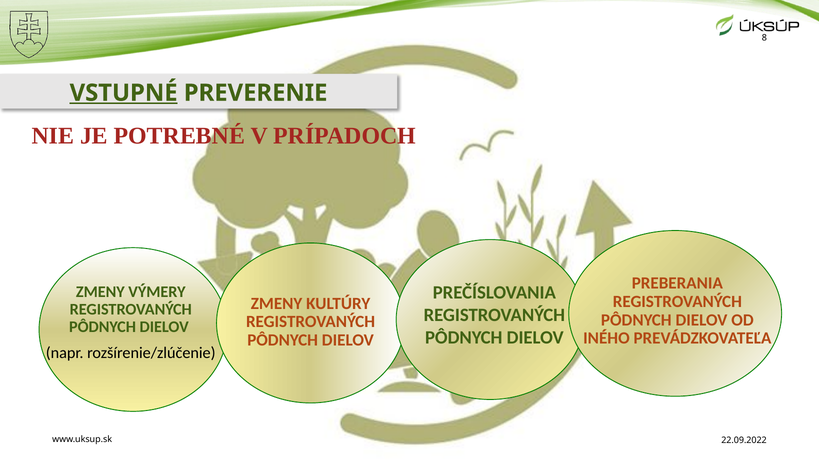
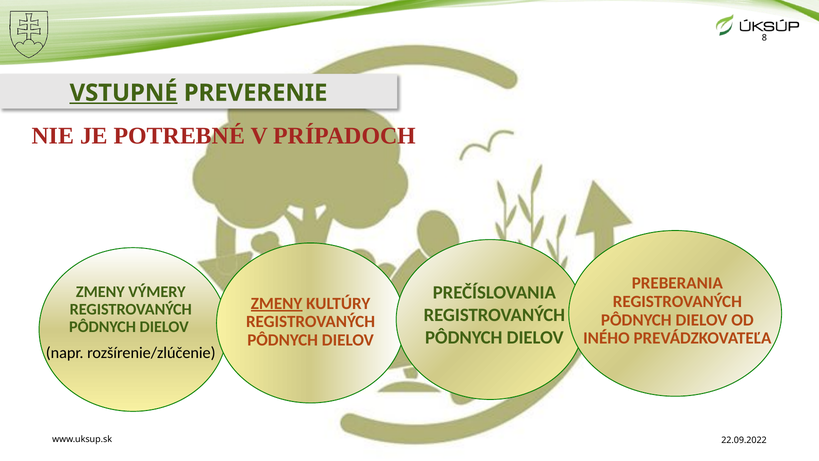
ZMENY underline: none -> present (277, 303)
